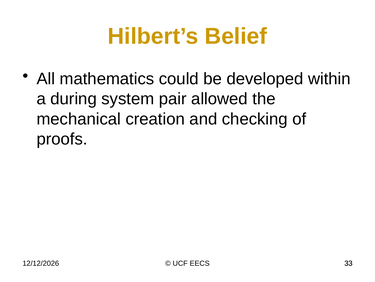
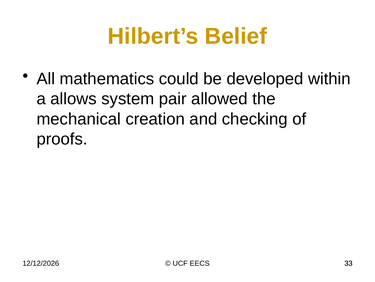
during: during -> allows (74, 99)
